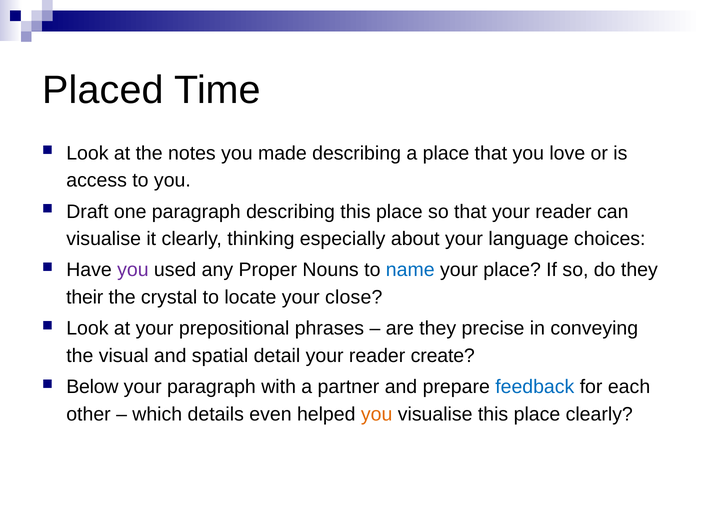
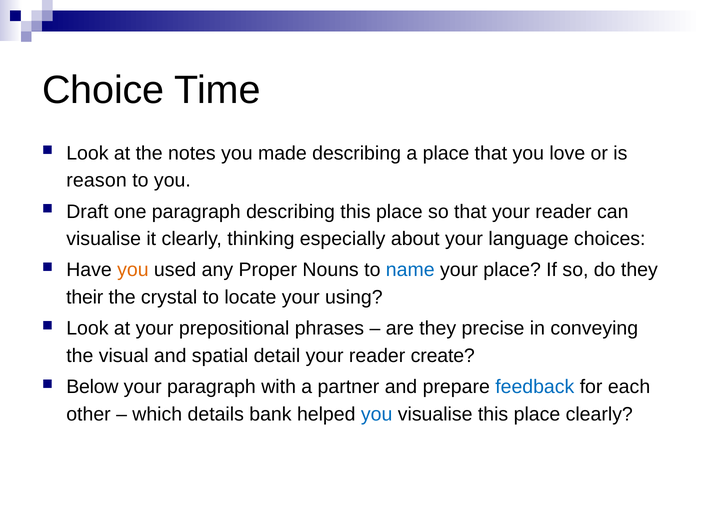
Placed: Placed -> Choice (103, 90)
access: access -> reason (97, 180)
you colour: purple -> orange (133, 270)
close: close -> using (354, 297)
even: even -> bank (270, 414)
you colour: orange -> blue (377, 414)
